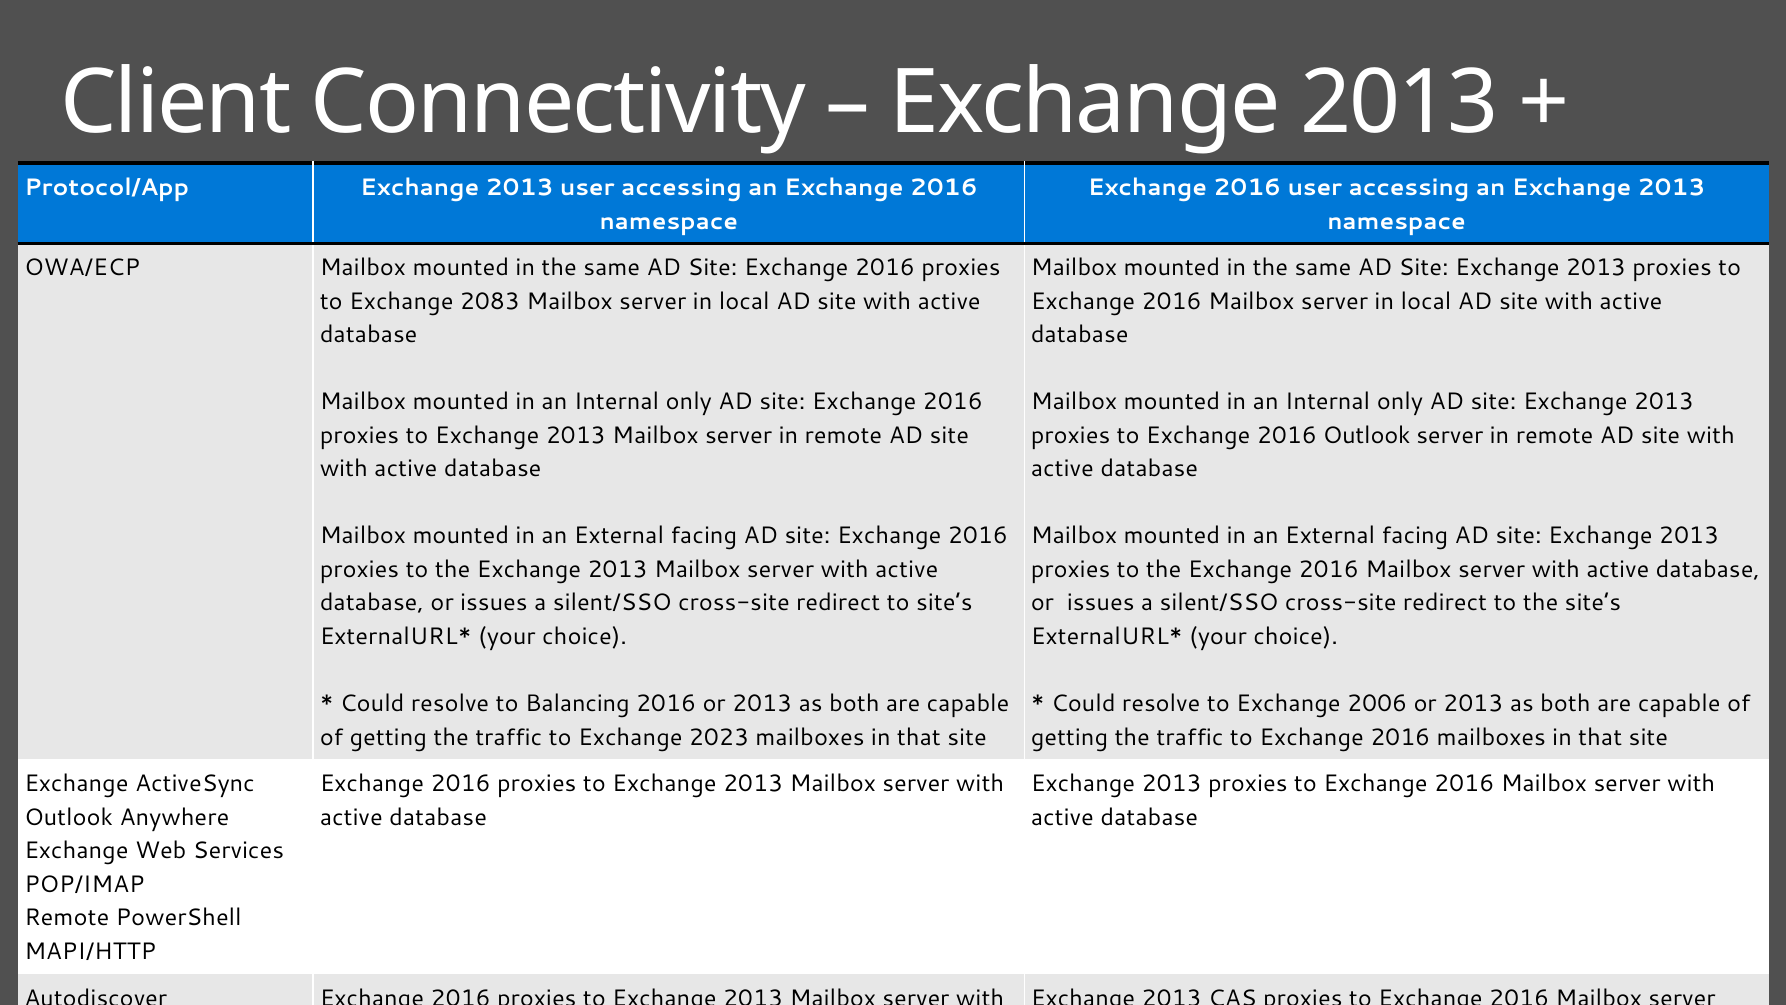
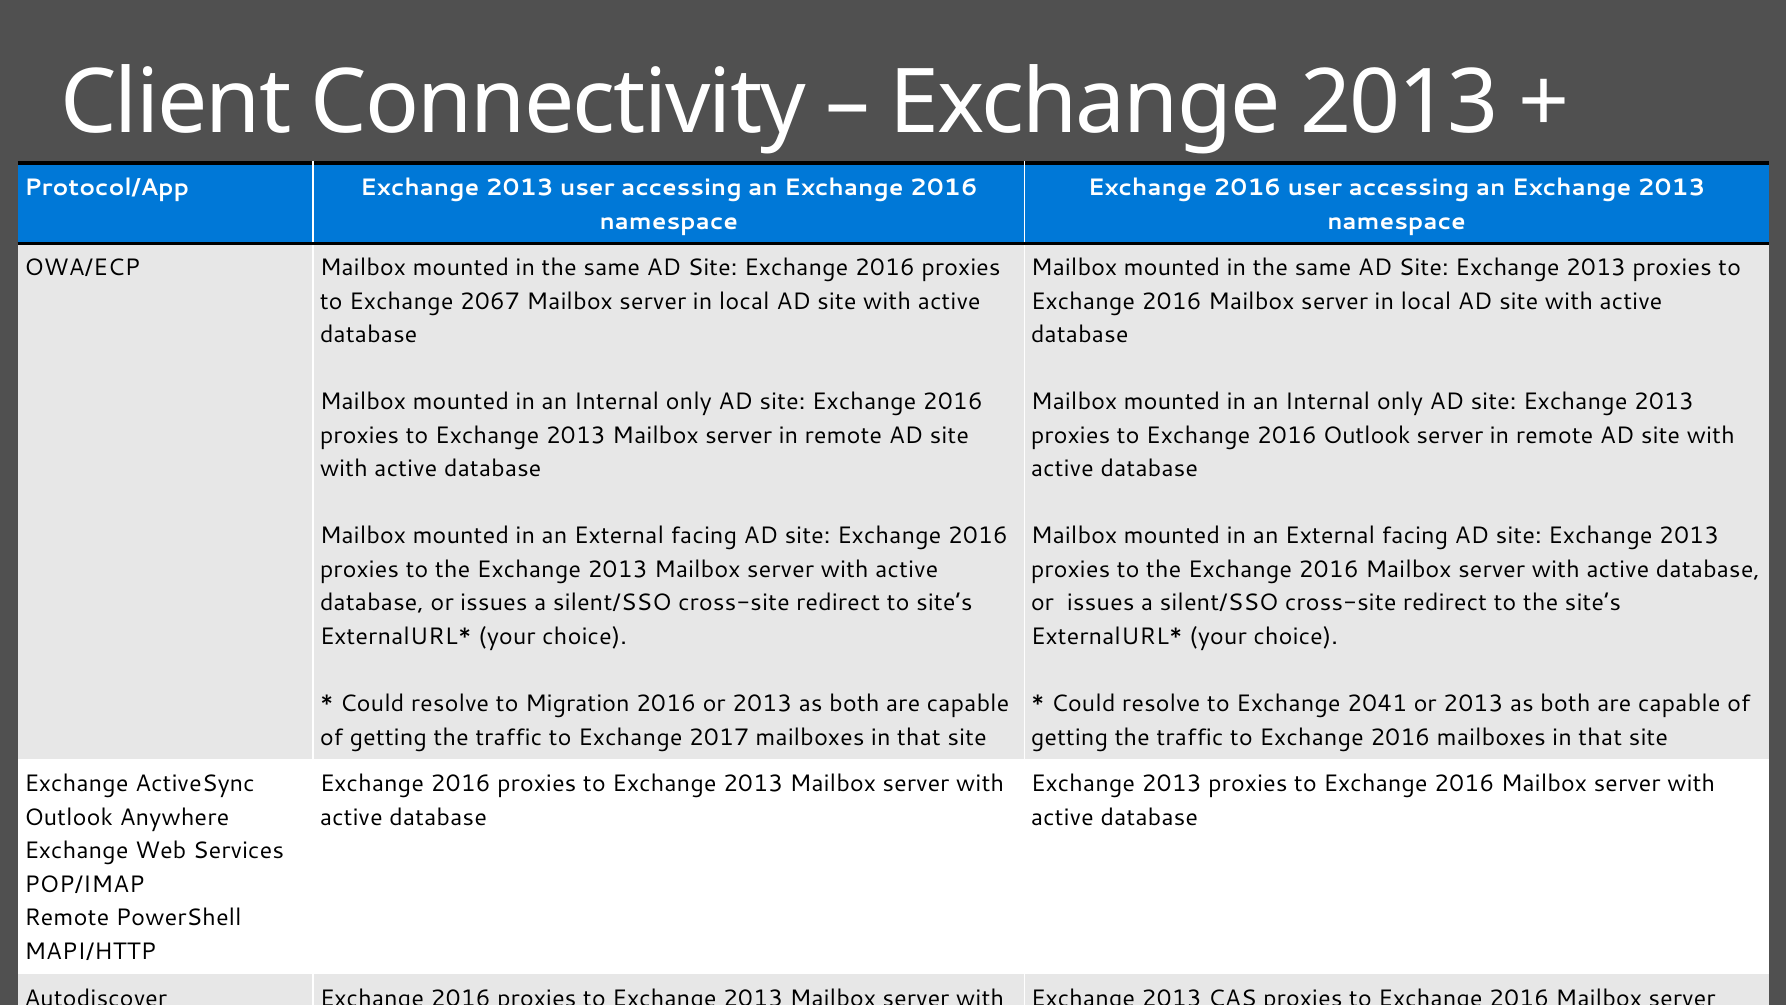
2083: 2083 -> 2067 (490, 301)
Balancing: Balancing -> Migration (577, 703)
2006: 2006 -> 2041 (1377, 703)
2023: 2023 -> 2017 (719, 737)
